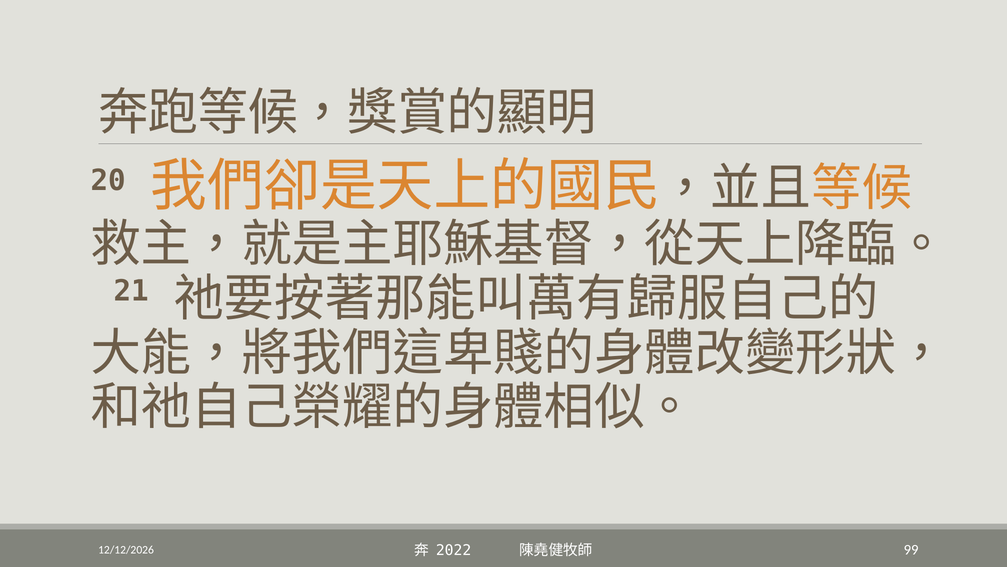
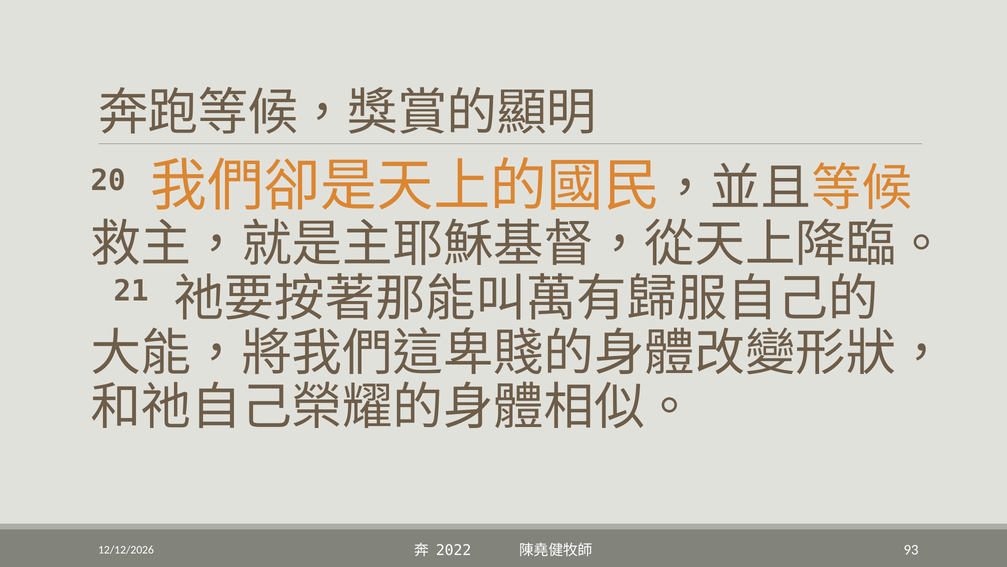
99: 99 -> 93 (911, 550)
